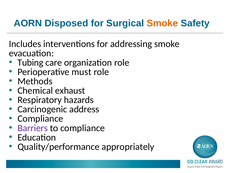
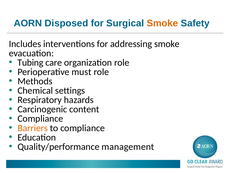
exhaust: exhaust -> settings (70, 90)
address: address -> content (84, 109)
Barriers colour: purple -> orange (33, 128)
appropriately: appropriately -> management (128, 146)
